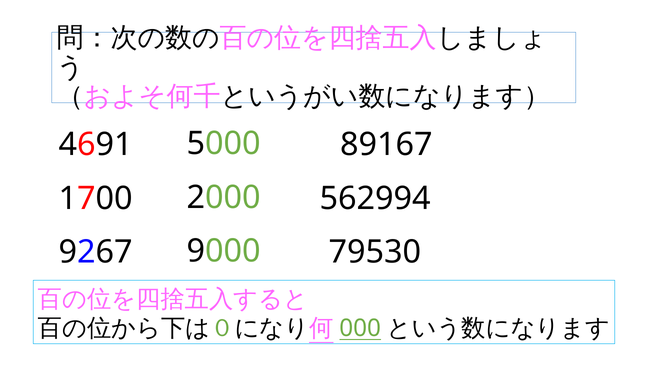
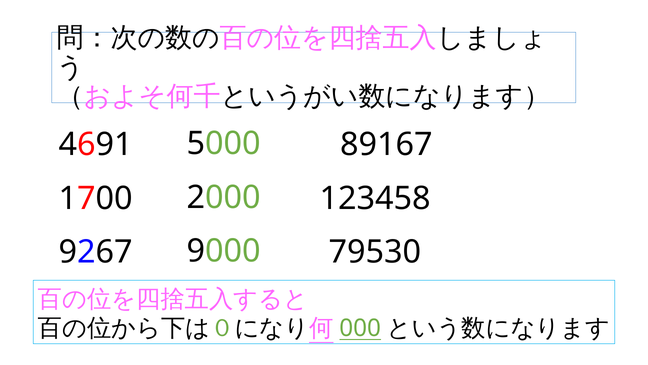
562994: 562994 -> 123458 (375, 198)
